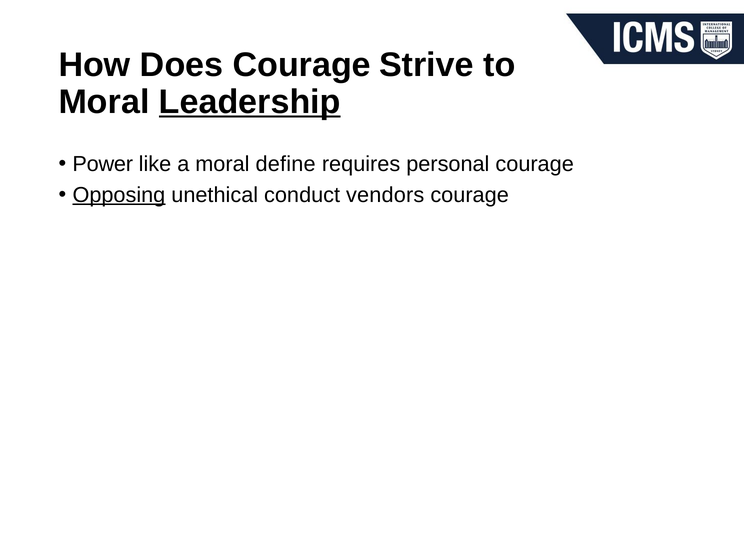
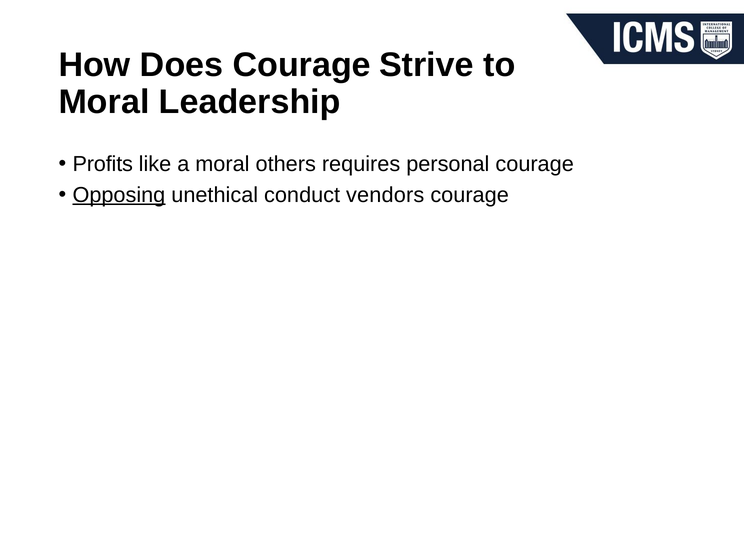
Leadership underline: present -> none (250, 102)
Power: Power -> Profits (103, 164)
define: define -> others (286, 164)
